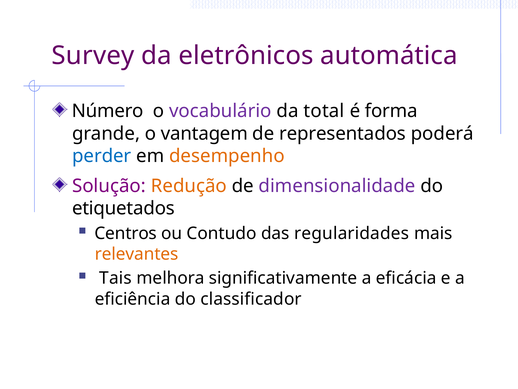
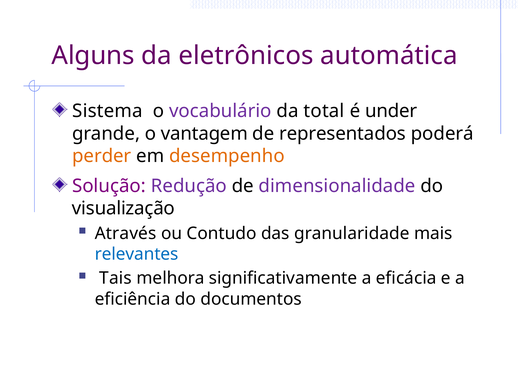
Survey: Survey -> Alguns (93, 56)
Número: Número -> Sistema (108, 111)
forma: forma -> under (391, 111)
perder colour: blue -> orange (102, 156)
Redução colour: orange -> purple (189, 186)
etiquetados: etiquetados -> visualização (123, 208)
Centros: Centros -> Através (126, 233)
regularidades: regularidades -> granularidade (352, 233)
relevantes colour: orange -> blue (137, 254)
classificador: classificador -> documentos (251, 299)
